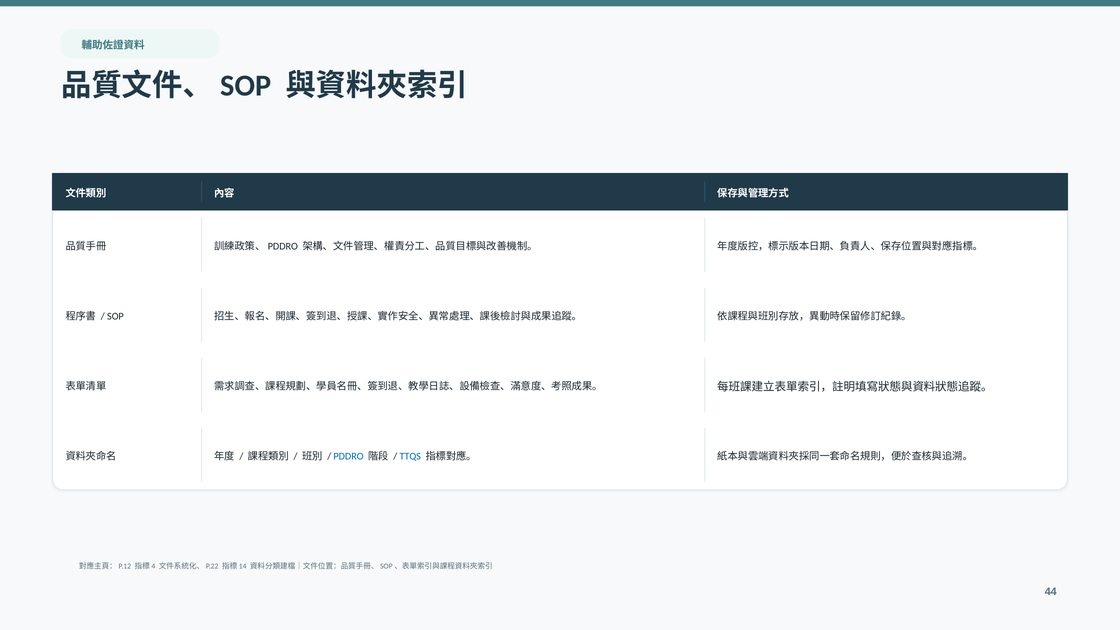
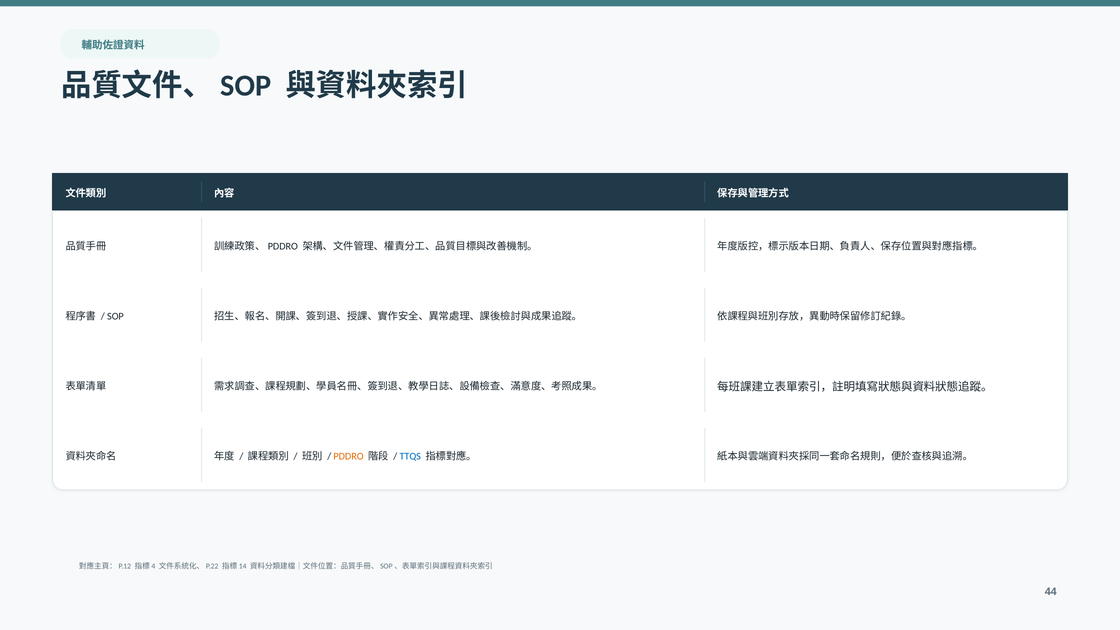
PDDRO colour: blue -> orange (349, 457)
